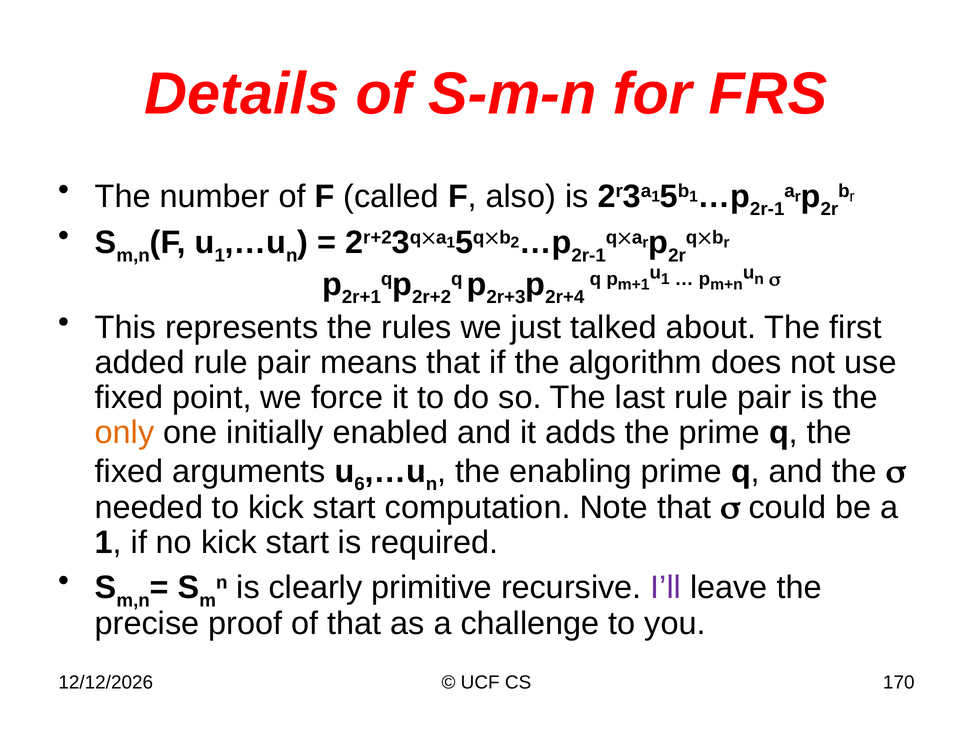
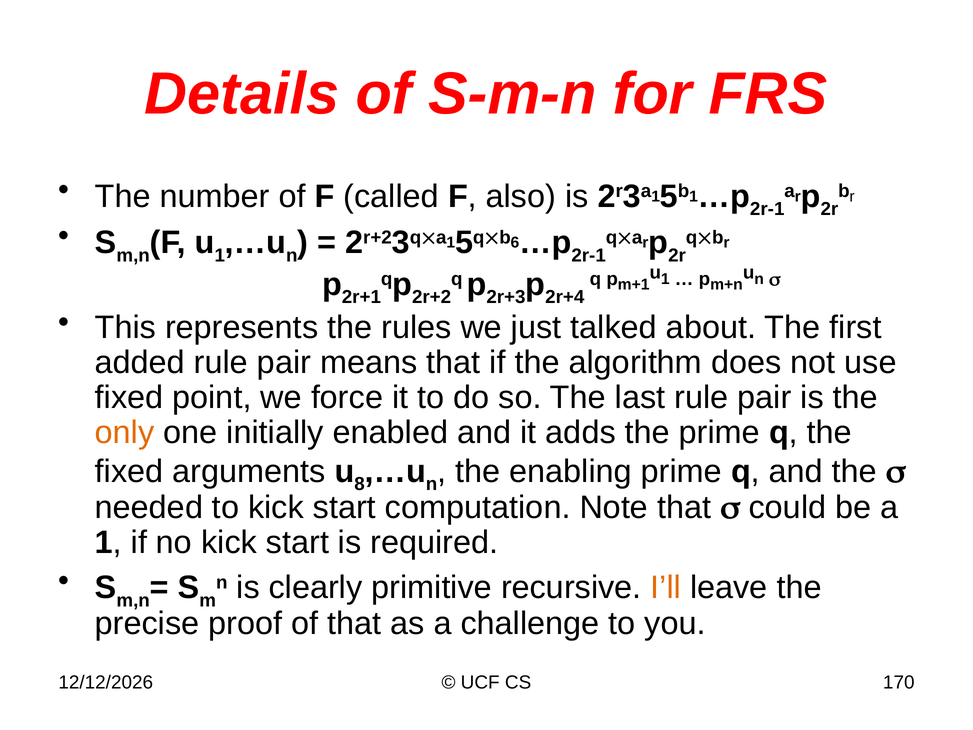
2: 2 -> 6 (515, 243)
6: 6 -> 8 (360, 484)
I’ll colour: purple -> orange (666, 587)
